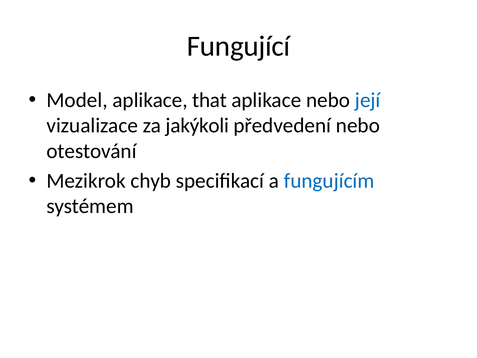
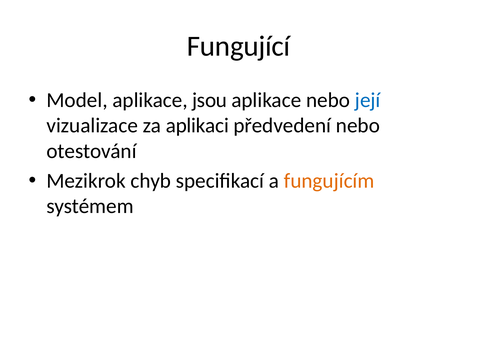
that: that -> jsou (210, 100)
jakýkoli: jakýkoli -> aplikaci (197, 126)
fungujícím colour: blue -> orange (329, 181)
